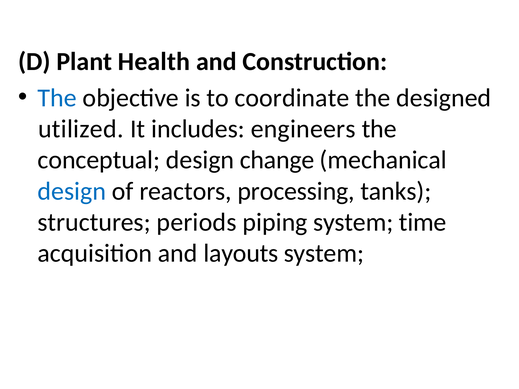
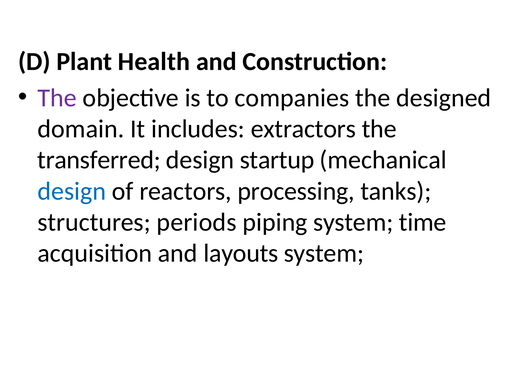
The colour: blue -> purple (57, 98)
coordinate: coordinate -> companies (292, 98)
utilized: utilized -> domain (81, 129)
engineers: engineers -> extractors (303, 129)
conceptual: conceptual -> transferred (99, 160)
change: change -> startup (277, 160)
